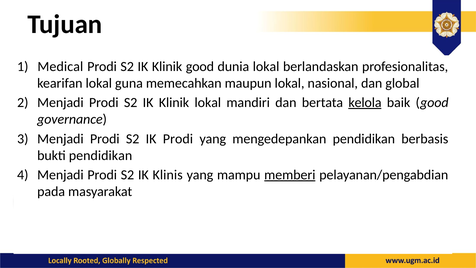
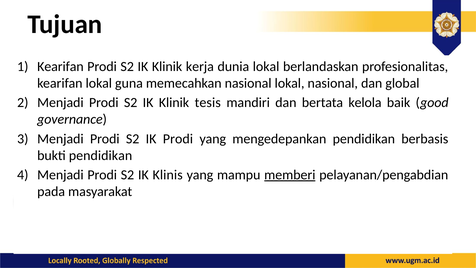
Medical: Medical -> Kearifan (60, 66)
Klinik good: good -> kerja (200, 66)
memecahkan maupun: maupun -> nasional (248, 83)
Klinik lokal: lokal -> tesis (208, 103)
kelola underline: present -> none (365, 103)
